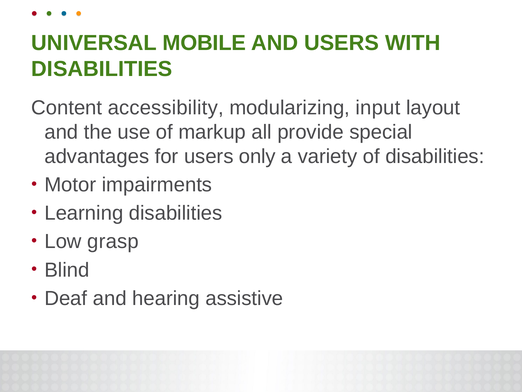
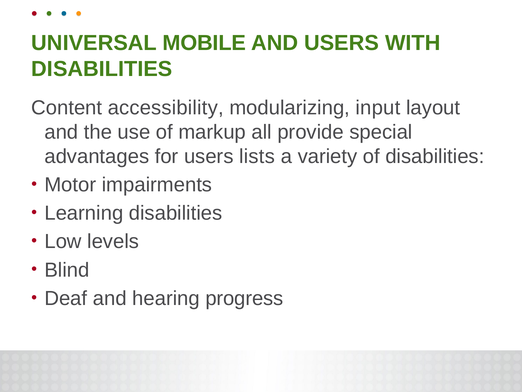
only: only -> lists (257, 156)
grasp: grasp -> levels (113, 241)
assistive: assistive -> progress (244, 298)
